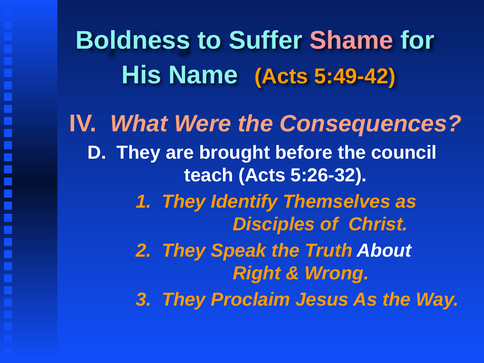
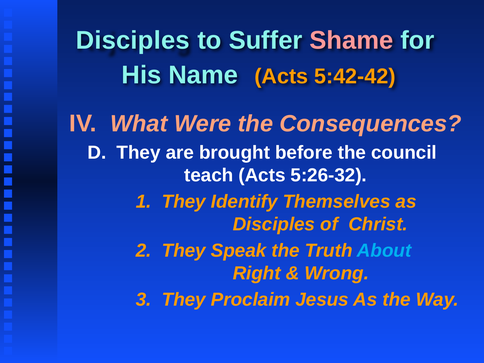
Boldness: Boldness -> Disciples (133, 41)
5:49-42: 5:49-42 -> 5:42-42 (355, 77)
About colour: white -> light blue (384, 251)
